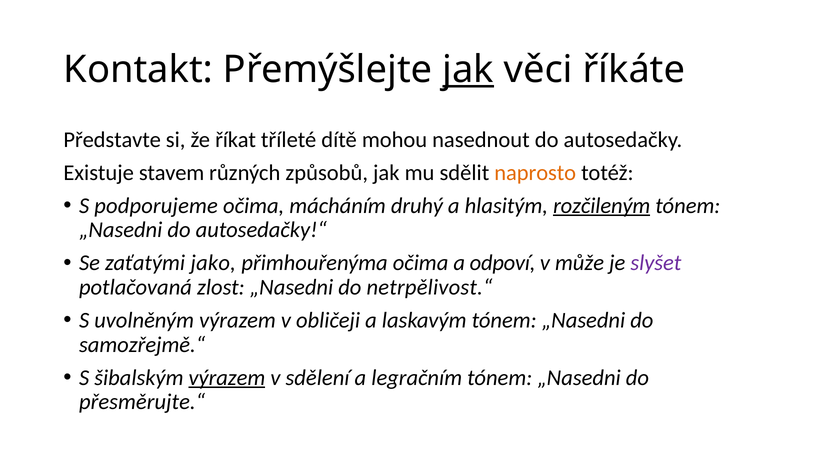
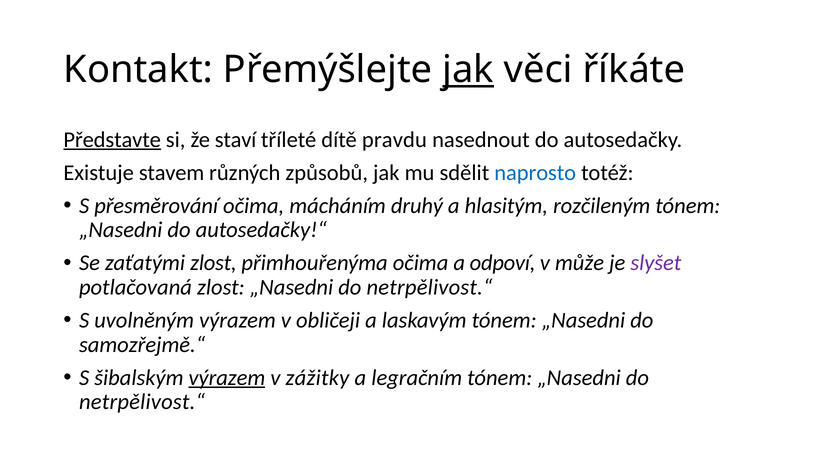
Představte underline: none -> present (112, 140)
říkat: říkat -> staví (236, 140)
mohou: mohou -> pravdu (394, 140)
naprosto colour: orange -> blue (535, 173)
podporujeme: podporujeme -> přesměrování (156, 206)
rozčileným underline: present -> none (602, 206)
zaťatými jako: jako -> zlost (213, 263)
sdělení: sdělení -> zážitky (317, 378)
přesměrujte.“: přesměrujte.“ -> netrpělivost.“ (142, 402)
